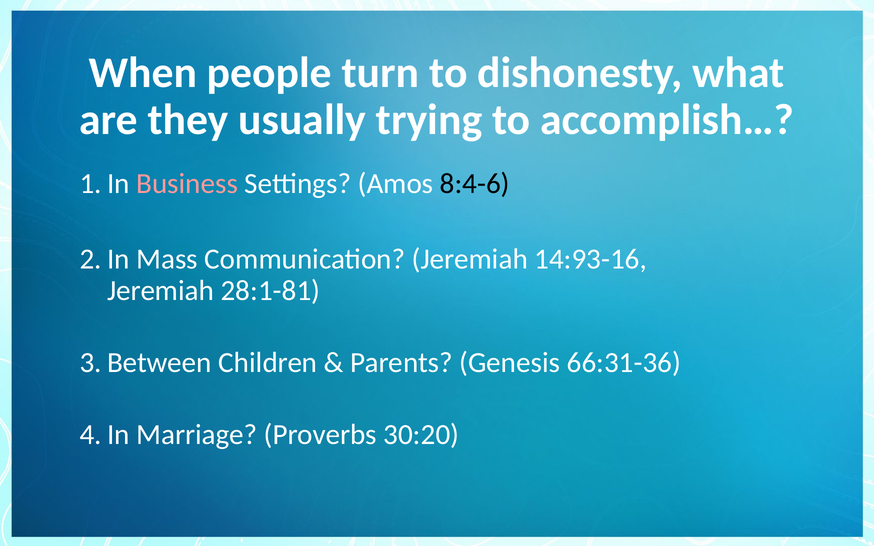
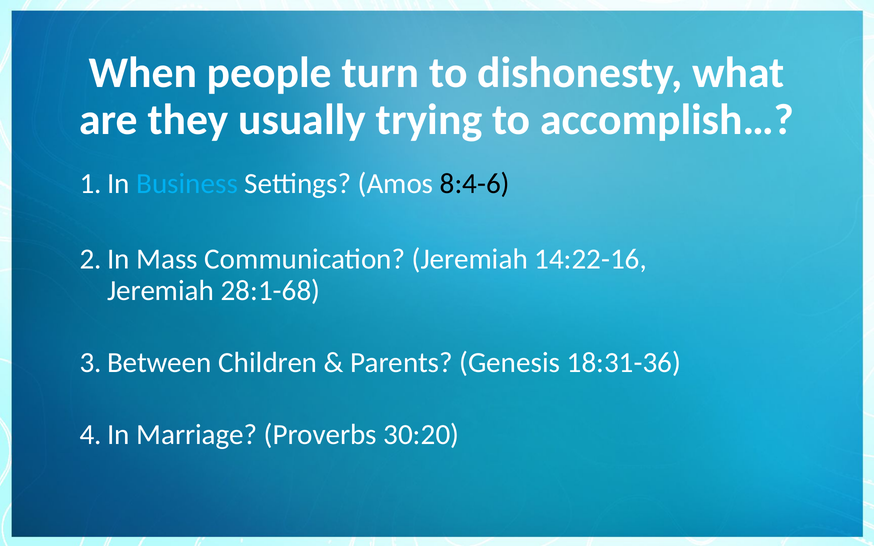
Business colour: pink -> light blue (187, 184)
14:93-16: 14:93-16 -> 14:22-16 (591, 259)
28:1-81: 28:1-81 -> 28:1-68 (270, 291)
66:31-36: 66:31-36 -> 18:31-36 (624, 363)
